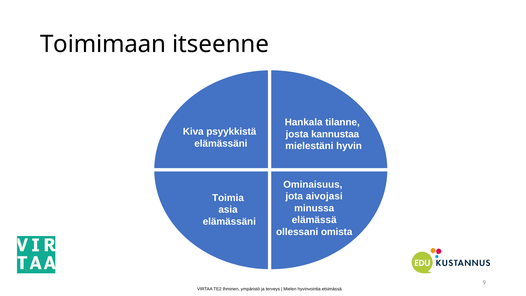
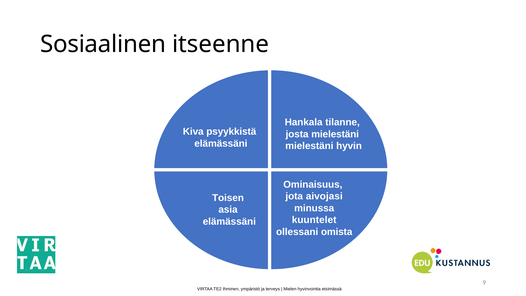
Toimimaan: Toimimaan -> Sosiaalinen (103, 44)
josta kannustaa: kannustaa -> mielestäni (335, 134)
Toimia: Toimia -> Toisen (228, 198)
elämässä: elämässä -> kuuntelet (314, 220)
